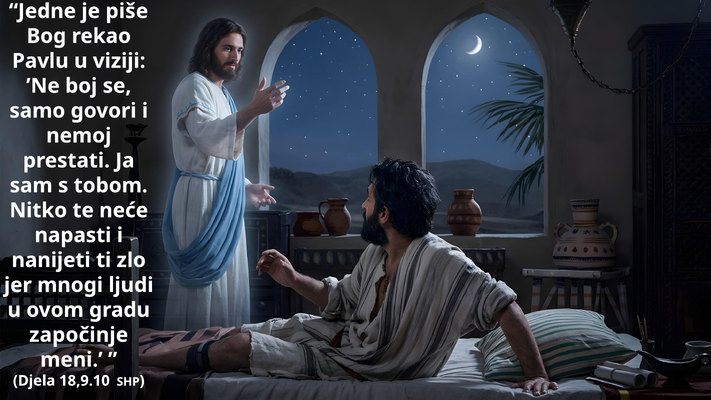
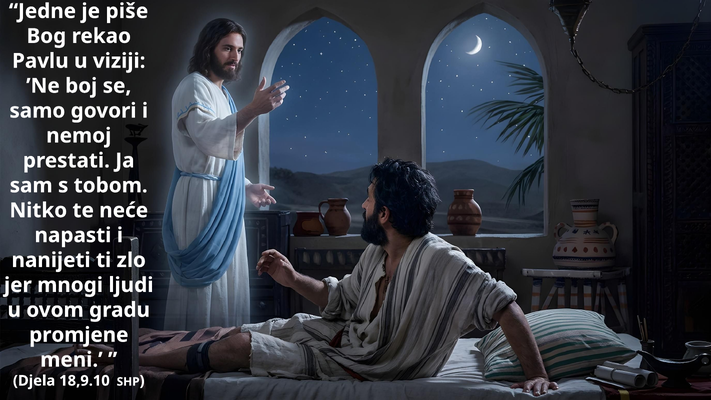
započinje: započinje -> promjene (79, 335)
